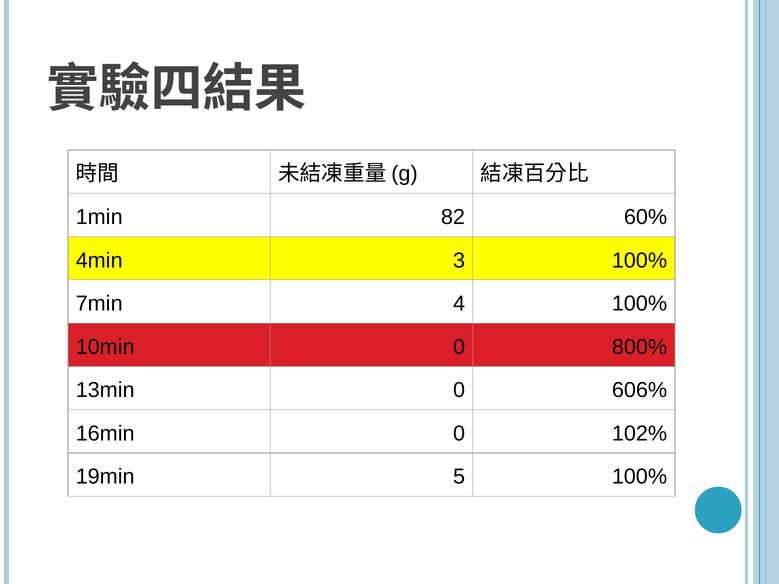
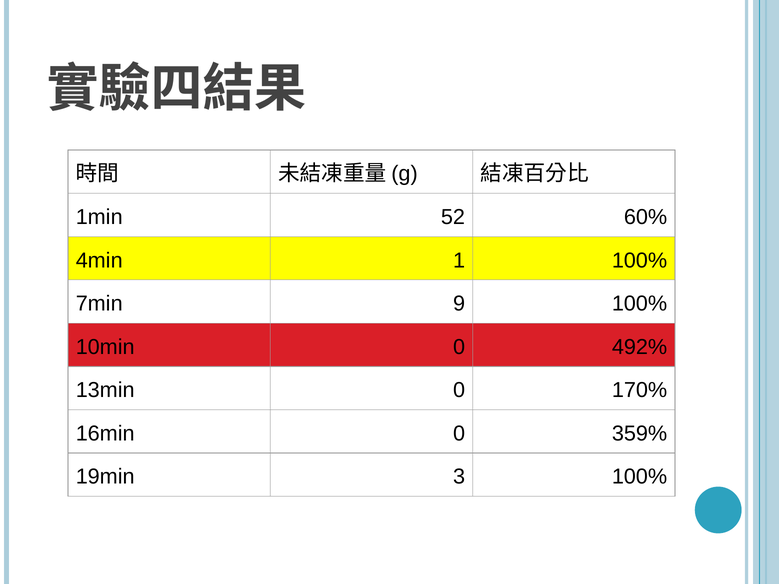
82: 82 -> 52 (453, 217)
3: 3 -> 1 (459, 261)
4: 4 -> 9 (459, 304)
800%: 800% -> 492% (640, 347)
606%: 606% -> 170% (640, 390)
102%: 102% -> 359% (640, 434)
5: 5 -> 3 (459, 477)
